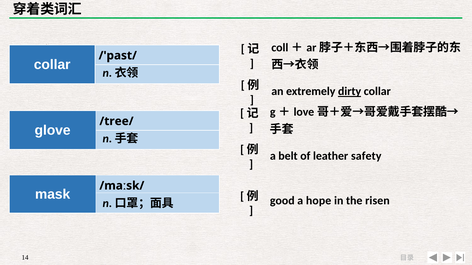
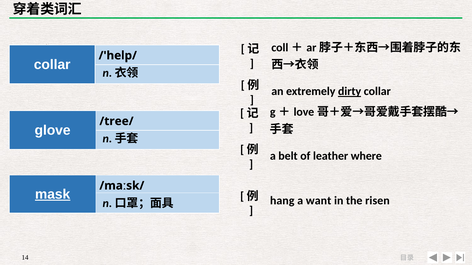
/'past/: /'past/ -> /'help/ (118, 56)
safety: safety -> where (366, 156)
mask underline: none -> present (53, 195)
good: good -> hang (282, 201)
hope: hope -> want (319, 201)
